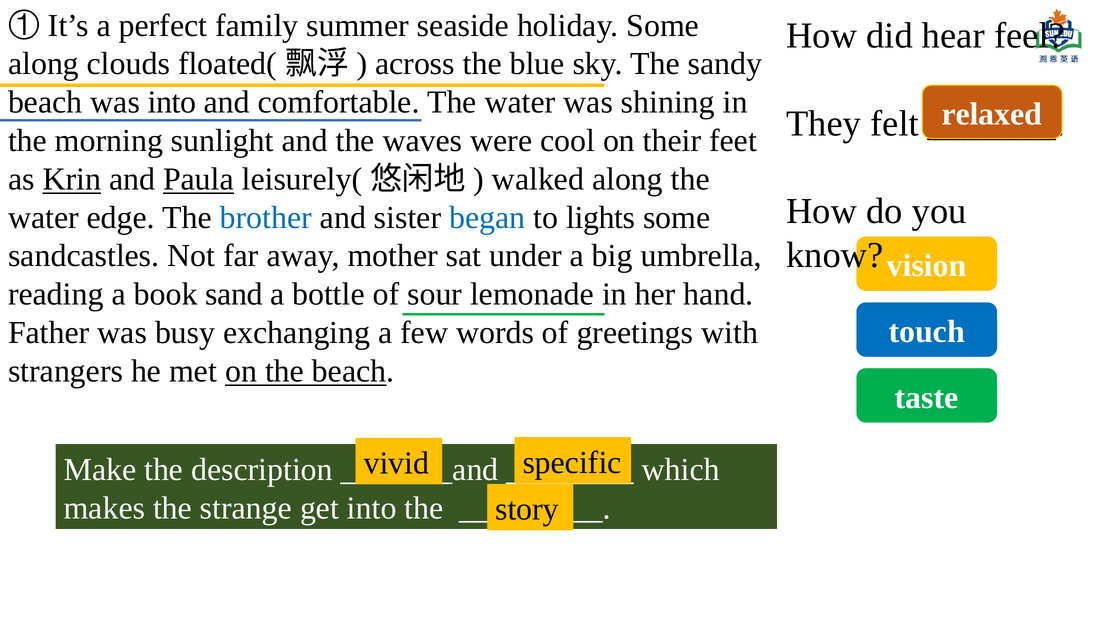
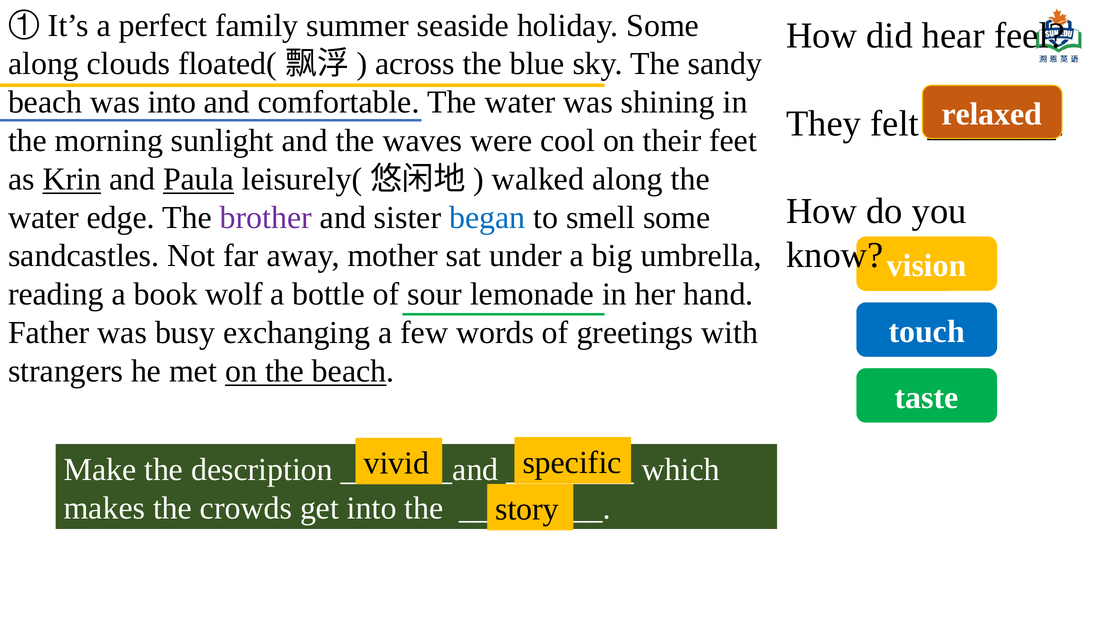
brother colour: blue -> purple (266, 217)
lights: lights -> smell (601, 217)
sand: sand -> wolf (234, 294)
strange: strange -> crowds (246, 508)
